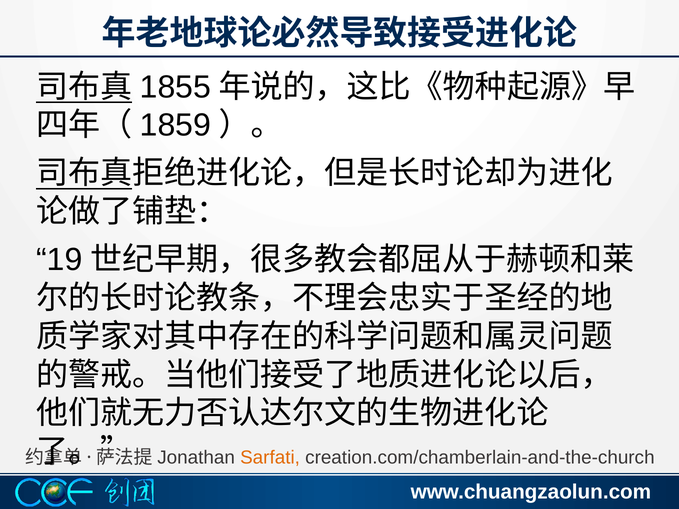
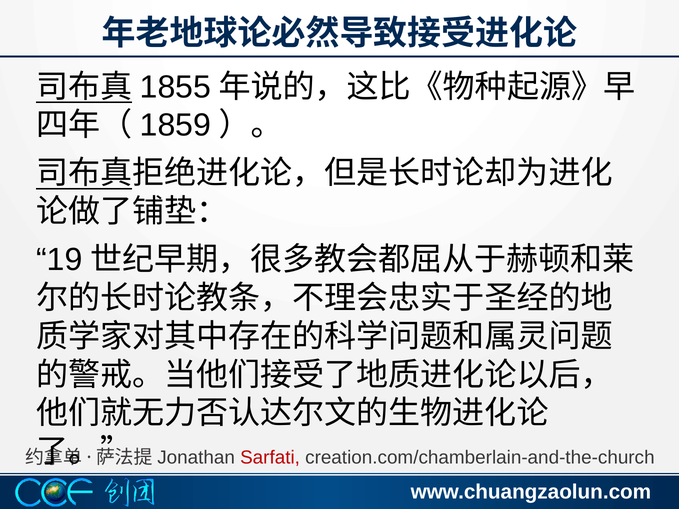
Sarfati colour: orange -> red (270, 458)
